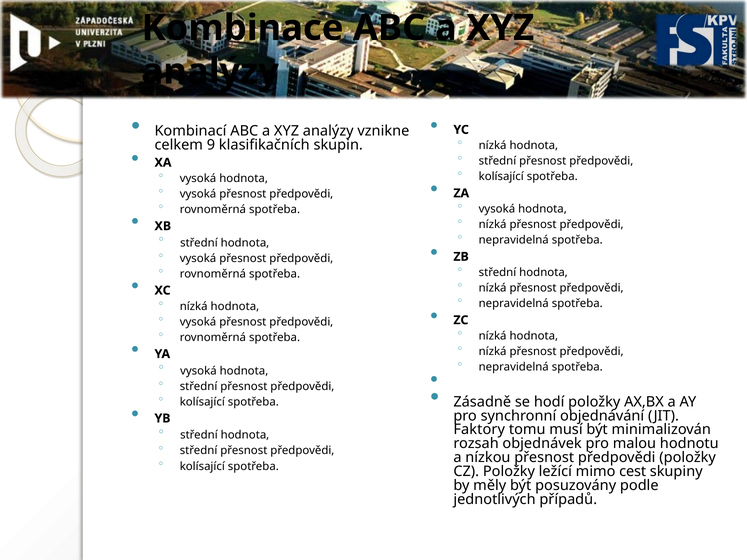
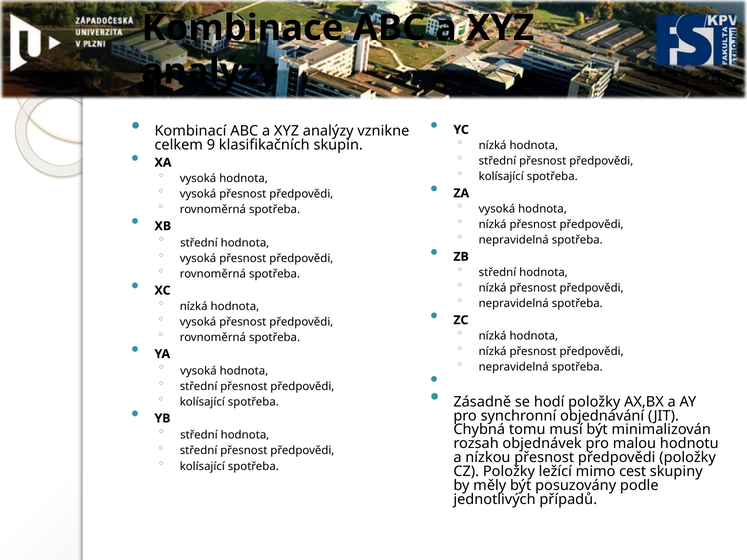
Faktory: Faktory -> Chybná (479, 430)
